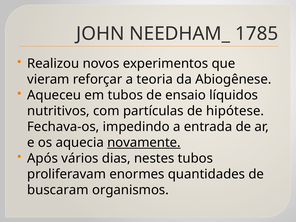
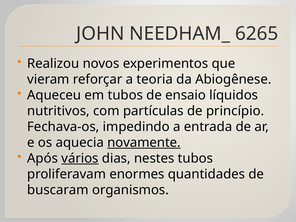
1785: 1785 -> 6265 (257, 34)
hipótese: hipótese -> princípio (235, 111)
vários underline: none -> present (80, 158)
